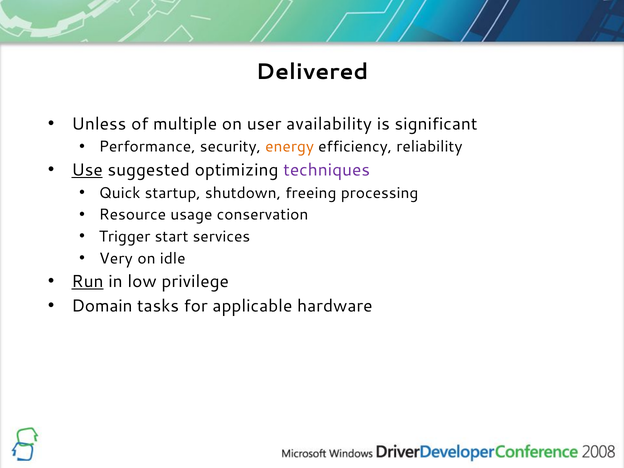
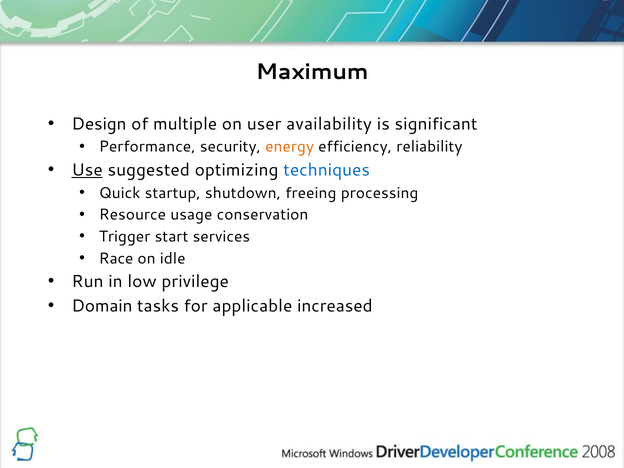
Delivered: Delivered -> Maximum (312, 72)
Unless: Unless -> Design (99, 124)
techniques colour: purple -> blue (327, 170)
Very: Very -> Race (116, 258)
Run underline: present -> none (88, 282)
hardware: hardware -> increased (335, 306)
